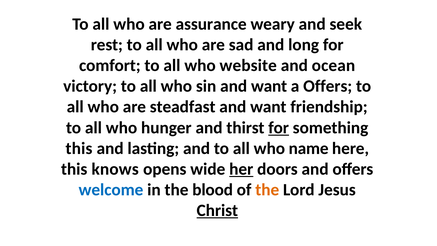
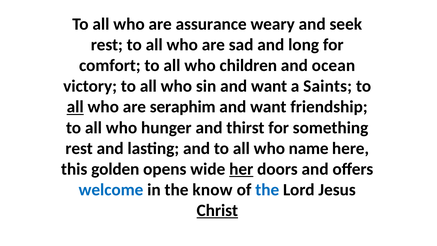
website: website -> children (248, 65)
a Offers: Offers -> Saints (328, 86)
all underline: none -> present (75, 107)
steadfast: steadfast -> seraphim (183, 107)
for underline: present -> none (279, 128)
this: this -> rest (79, 148)
knows: knows -> golden (115, 169)
blood: blood -> know (212, 190)
the colour: orange -> blue (267, 190)
